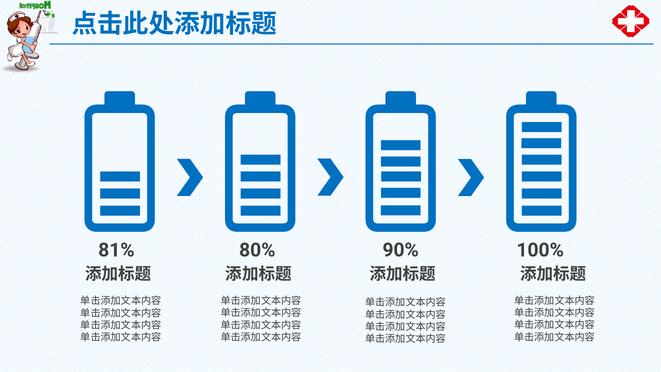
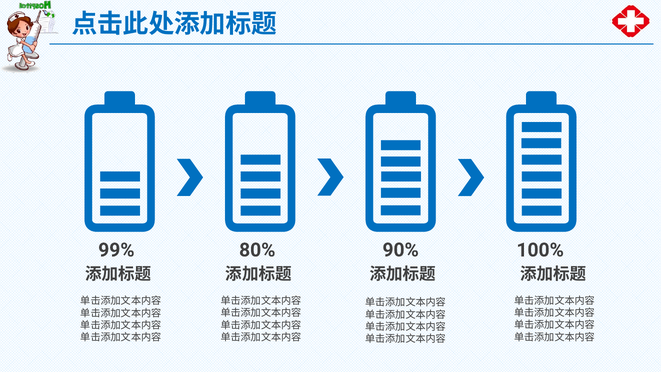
81%: 81% -> 99% (116, 250)
